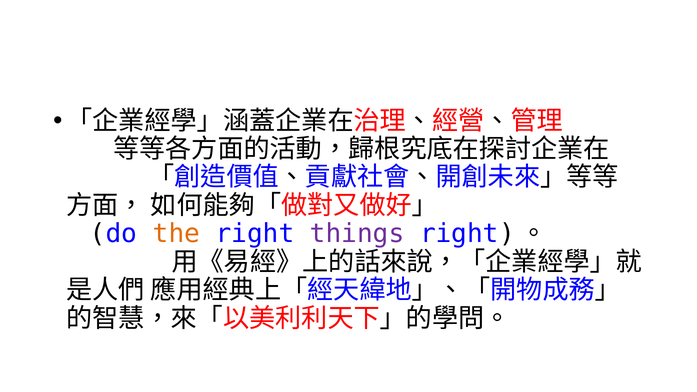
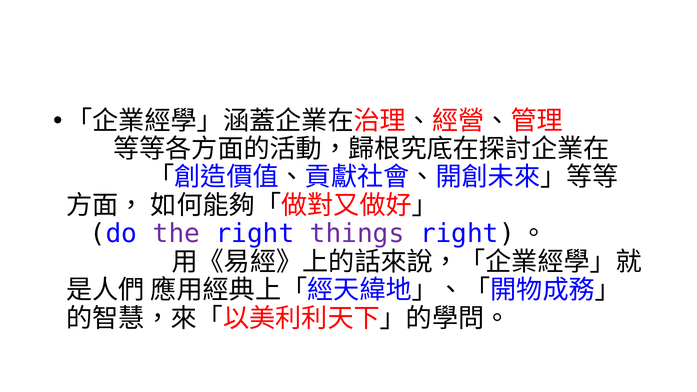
the colour: orange -> purple (176, 234)
